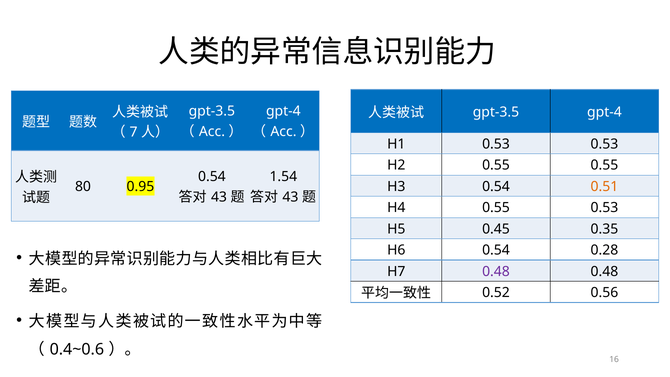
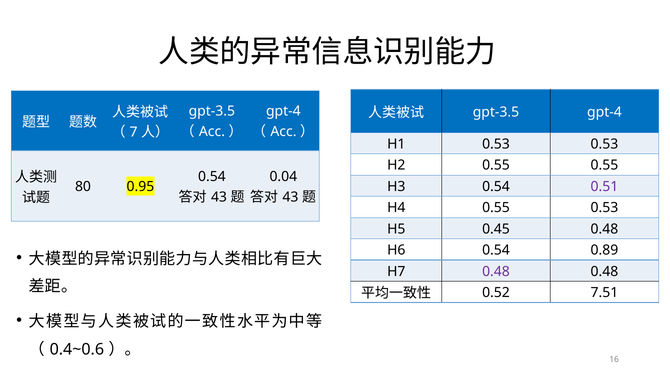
1.54: 1.54 -> 0.04 (283, 176)
0.51 colour: orange -> purple (604, 186)
0.45 0.35: 0.35 -> 0.48 (604, 229)
0.28: 0.28 -> 0.89 (604, 250)
0.56: 0.56 -> 7.51 (604, 293)
